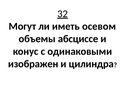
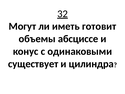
осевом: осевом -> готовит (99, 26)
изображен: изображен -> существует (33, 64)
